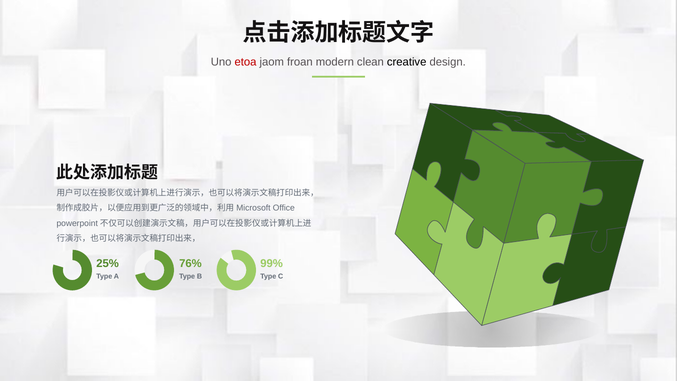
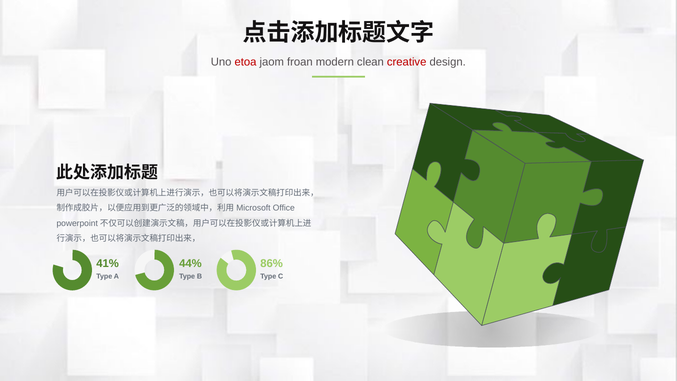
creative colour: black -> red (407, 62)
99%: 99% -> 86% (272, 263)
25%: 25% -> 41% (108, 263)
76%: 76% -> 44% (190, 263)
